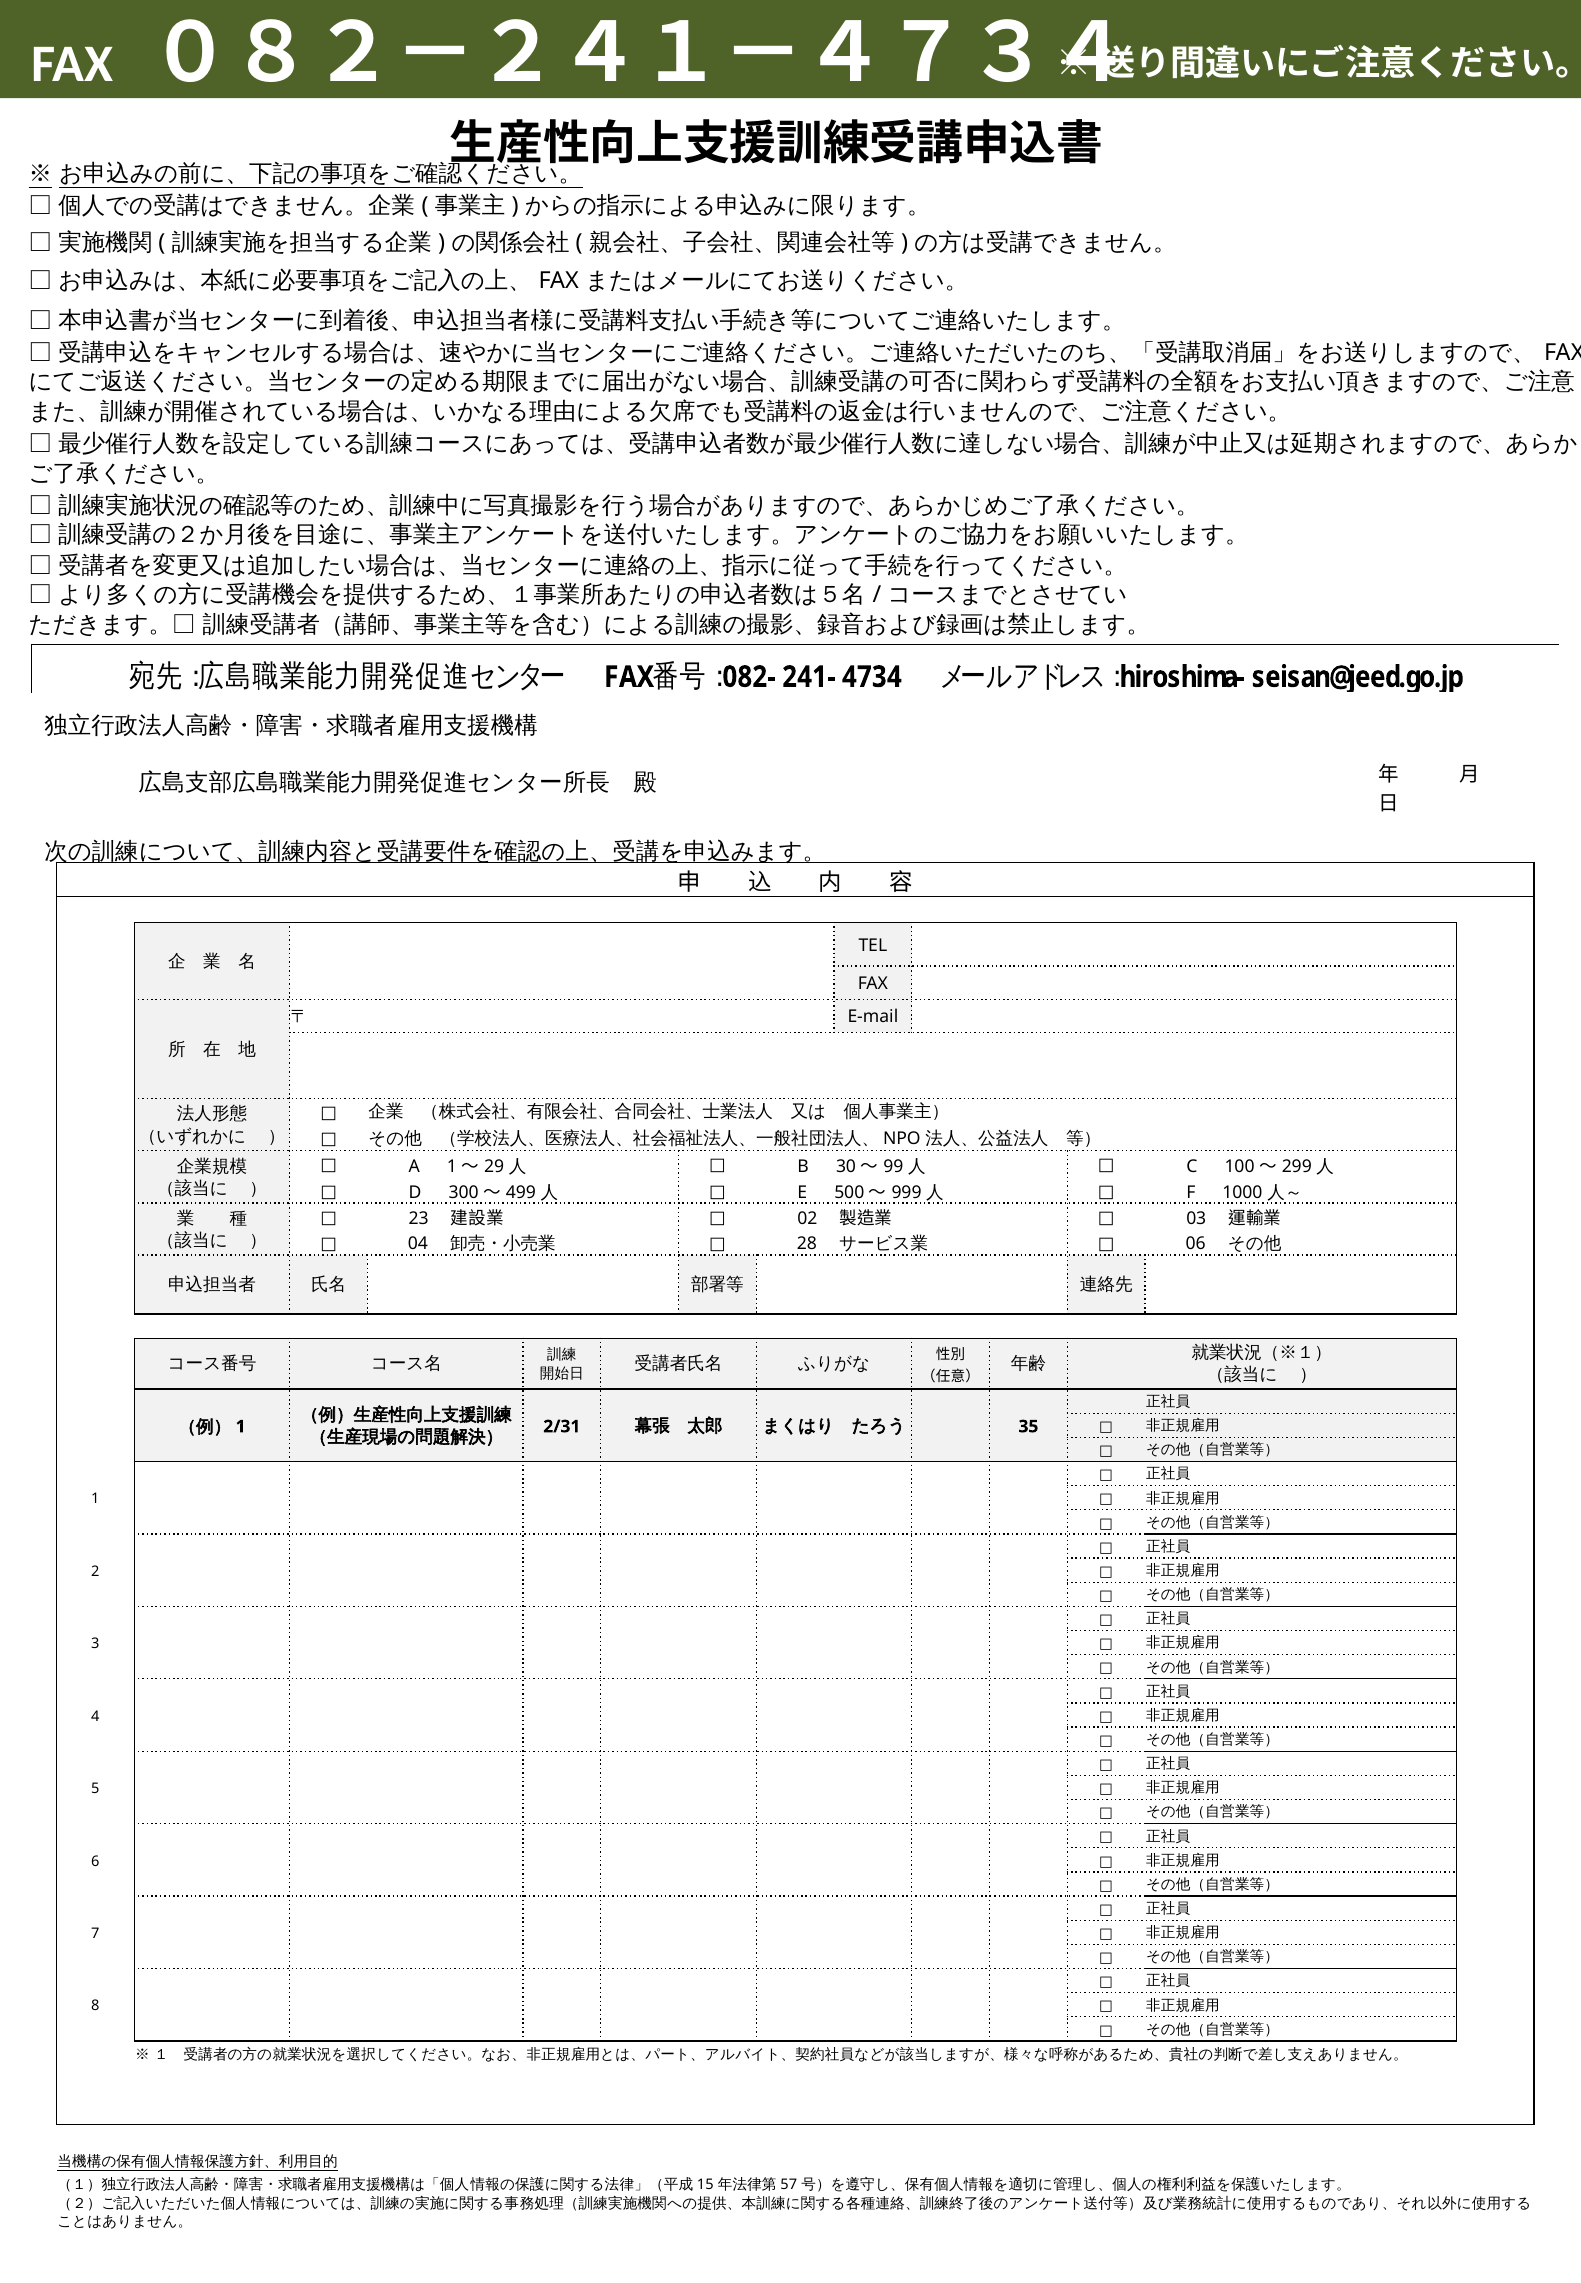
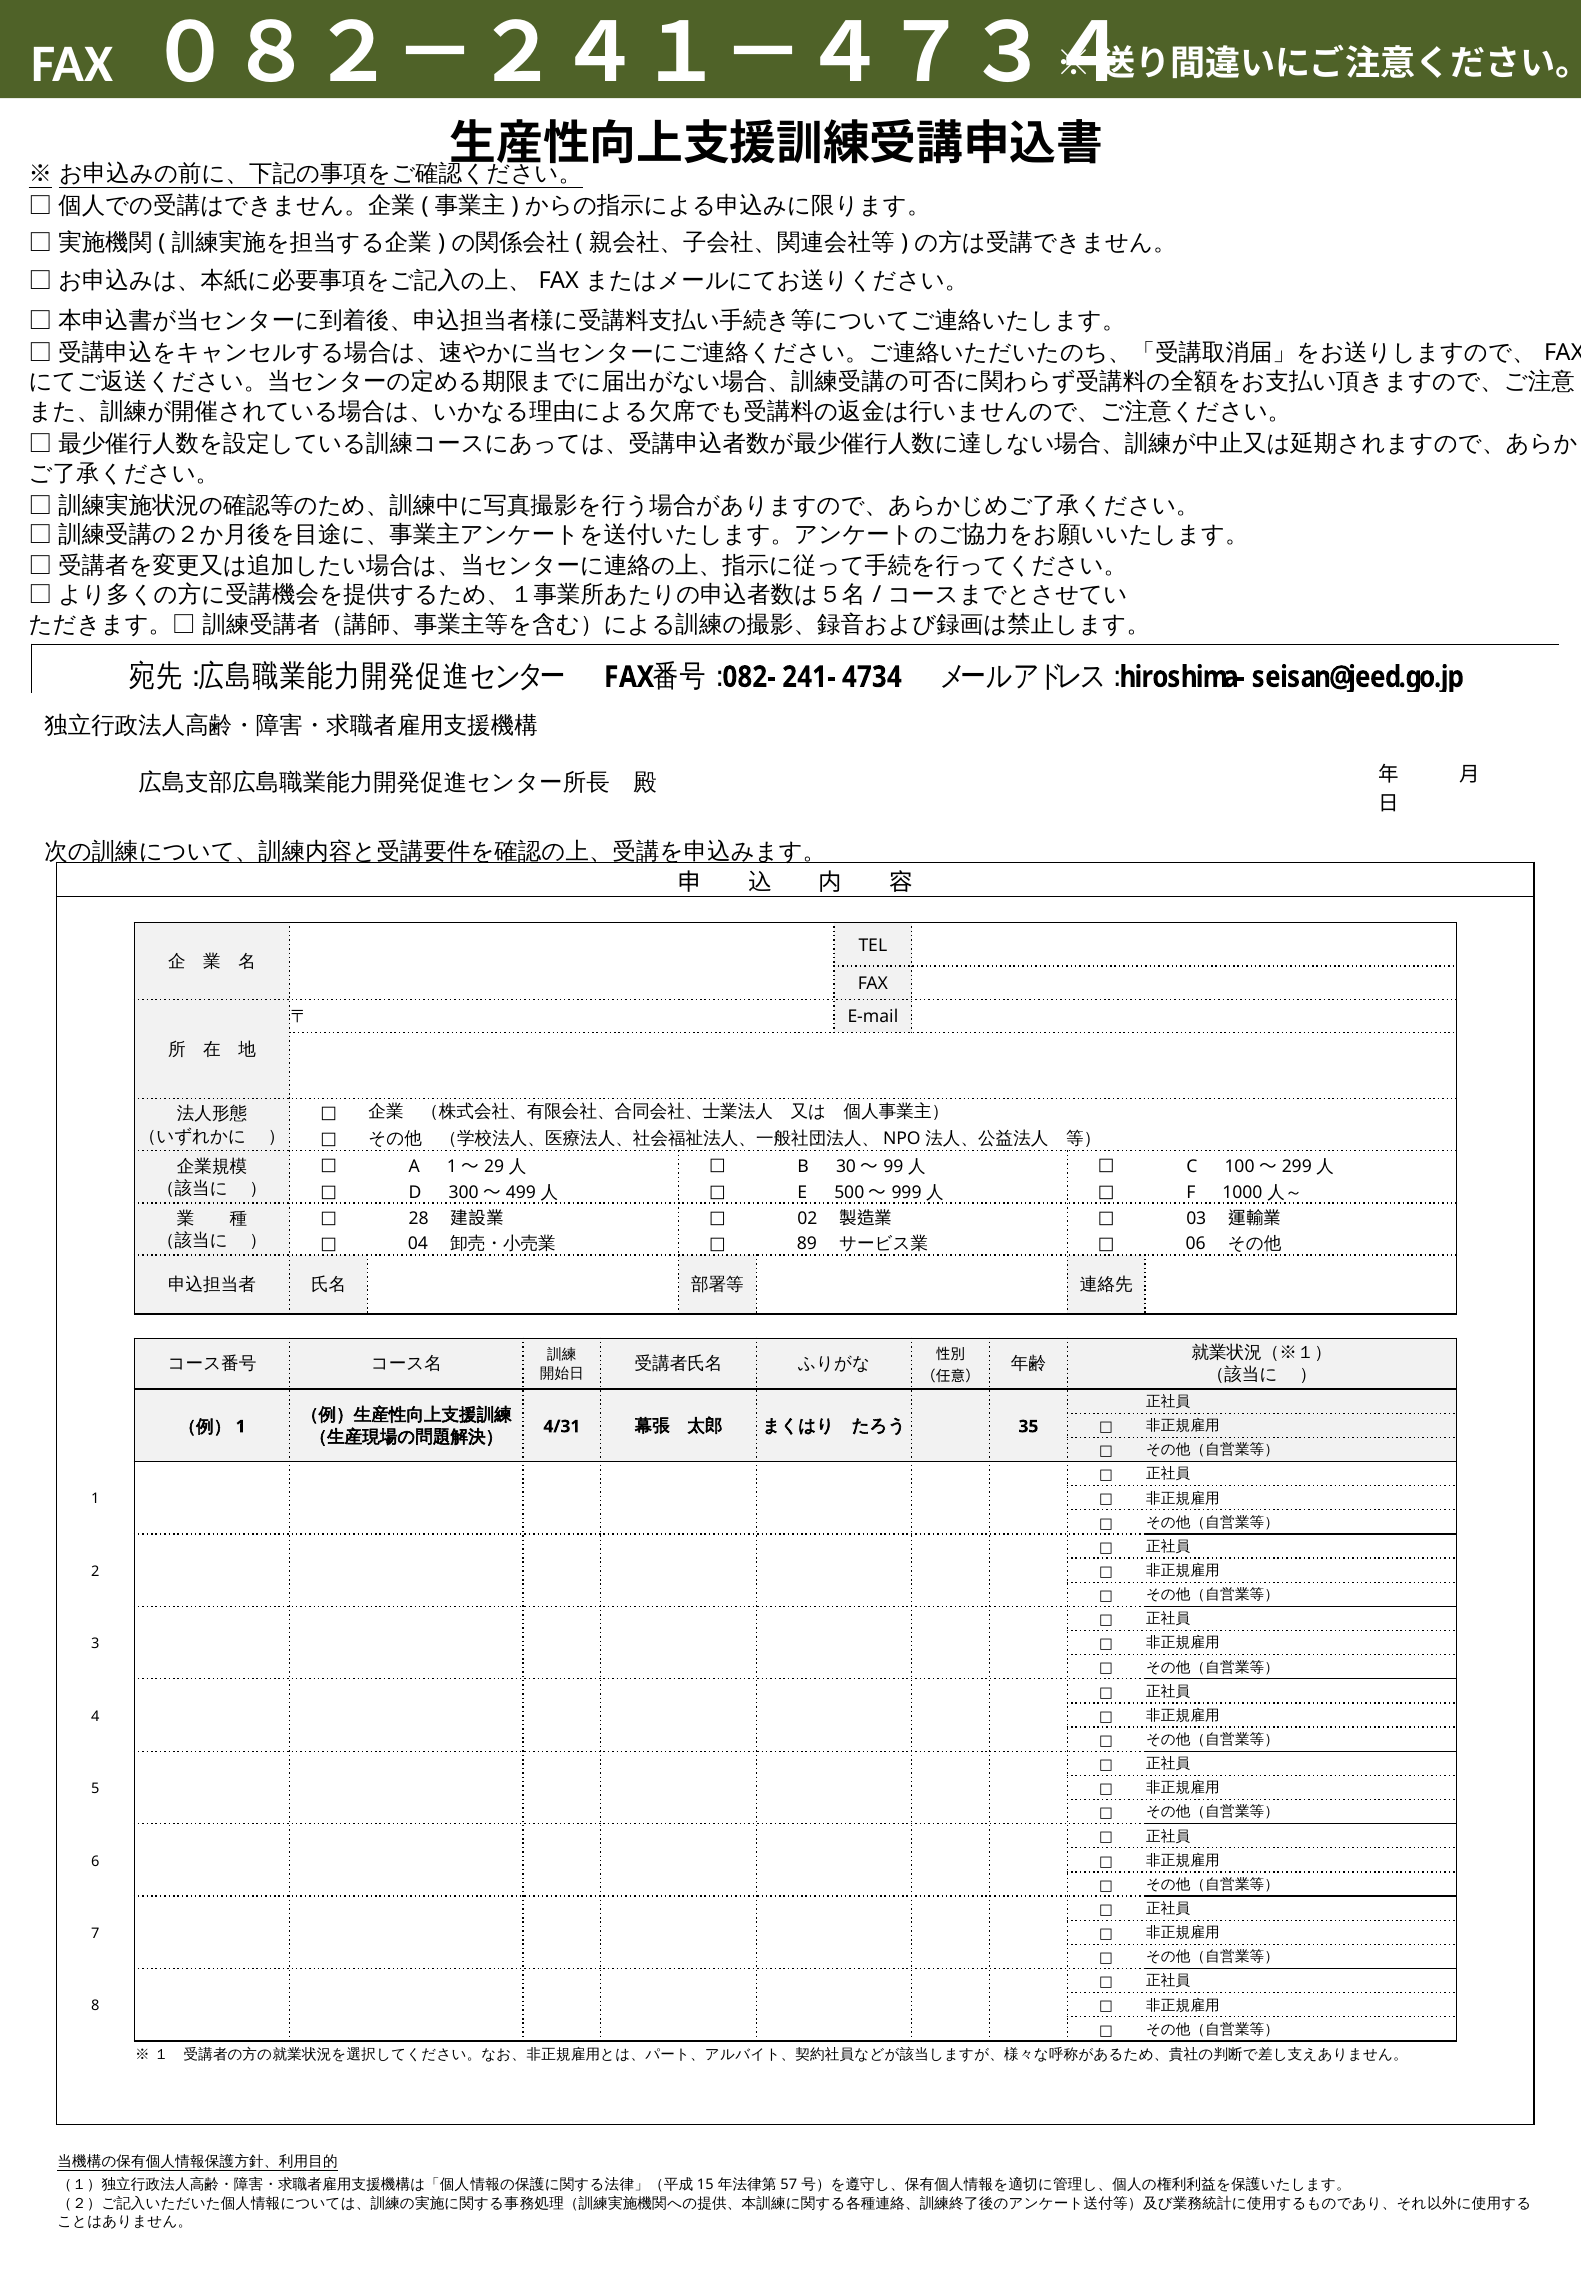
23: 23 -> 28 (419, 1219)
28: 28 -> 89 (807, 1244)
2/31: 2/31 -> 4/31 (562, 1427)
